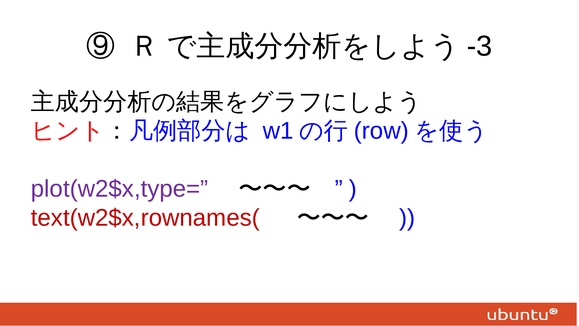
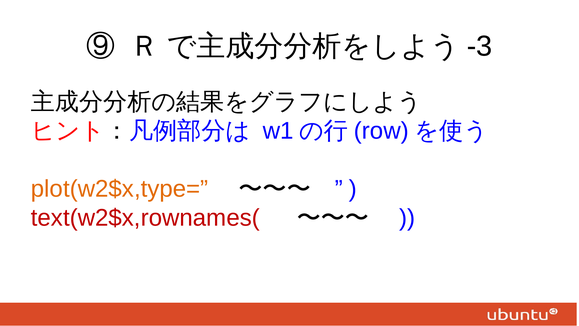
plot(w2$x,type= colour: purple -> orange (120, 189)
